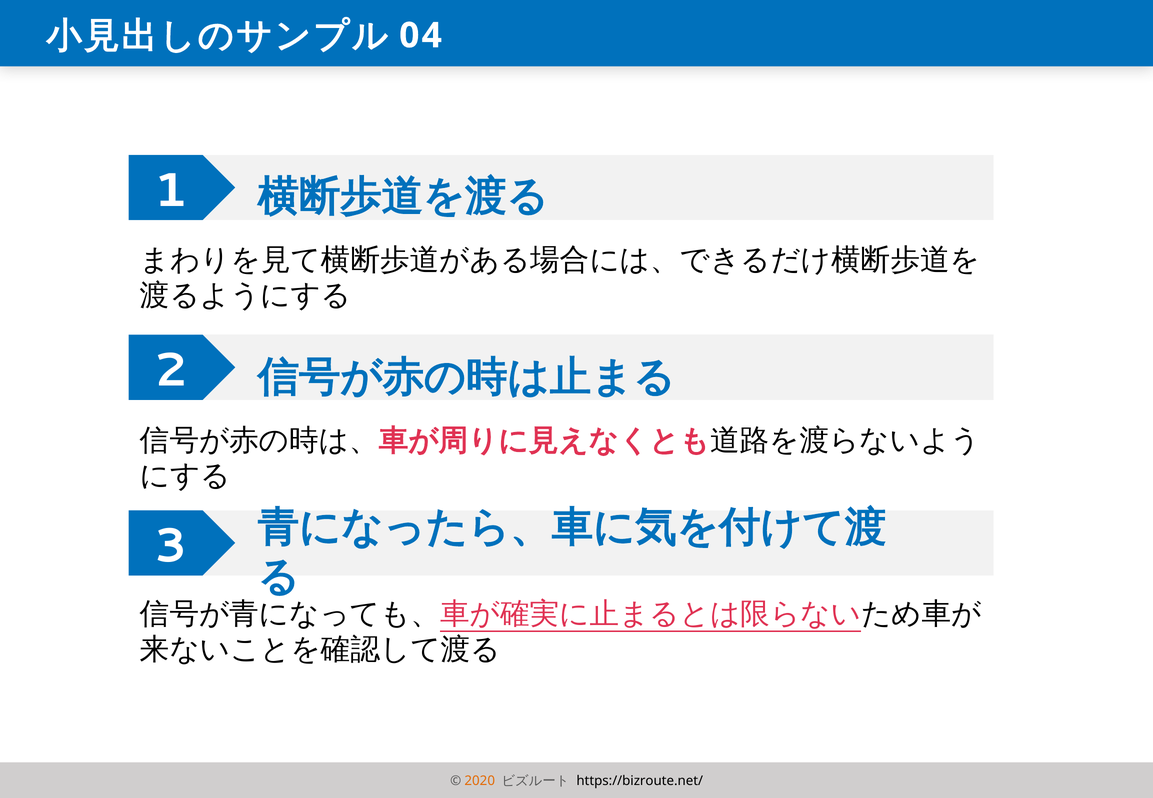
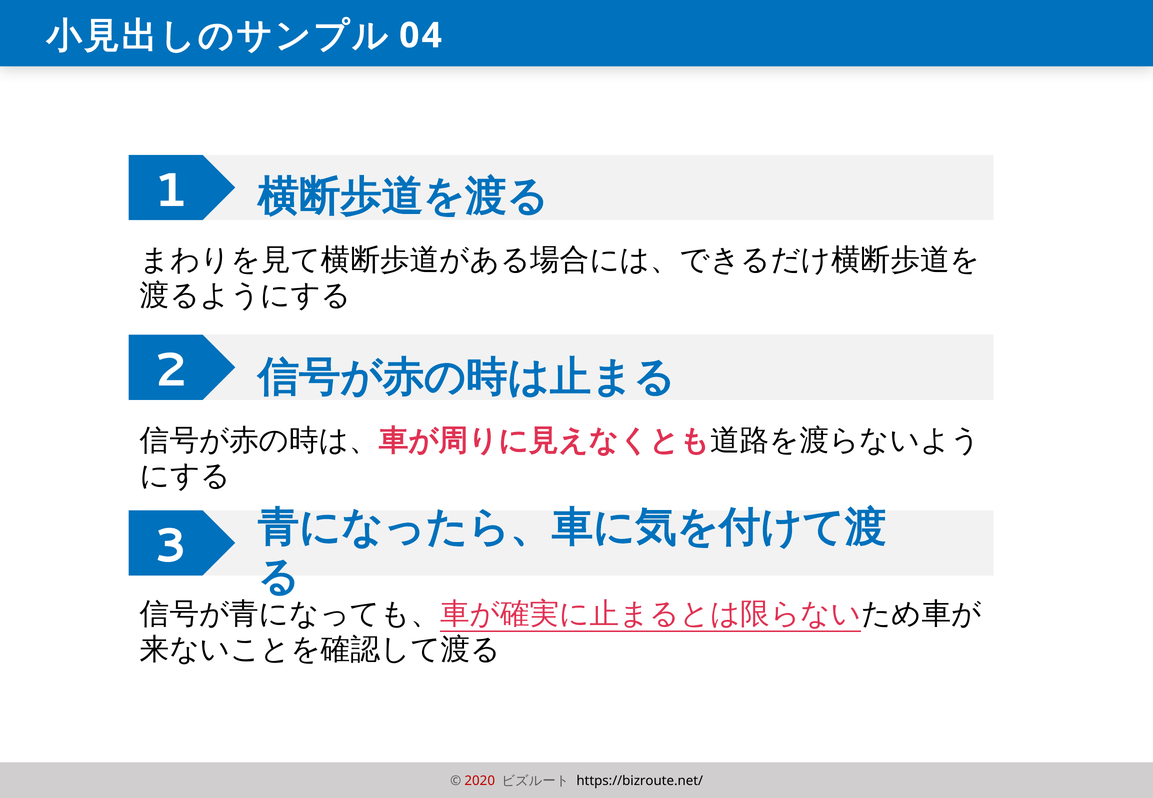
2020 colour: orange -> red (480, 781)
